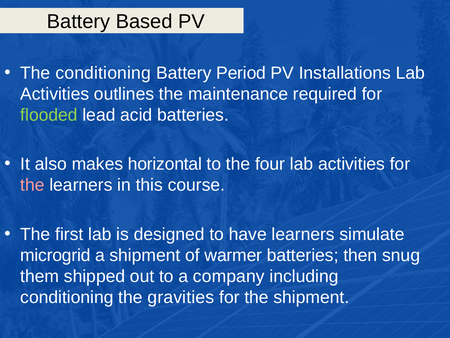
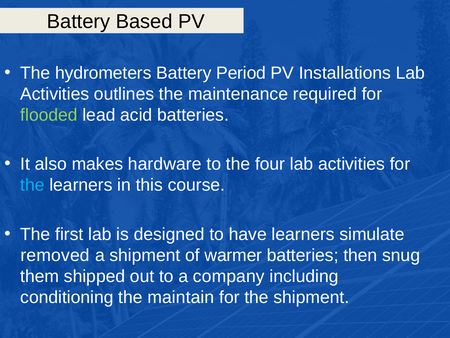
The conditioning: conditioning -> hydrometers (103, 73)
horizontal: horizontal -> hardware (165, 164)
the colour: pink -> light blue (32, 185)
microgrid: microgrid -> removed (55, 255)
gravities: gravities -> maintain (181, 297)
